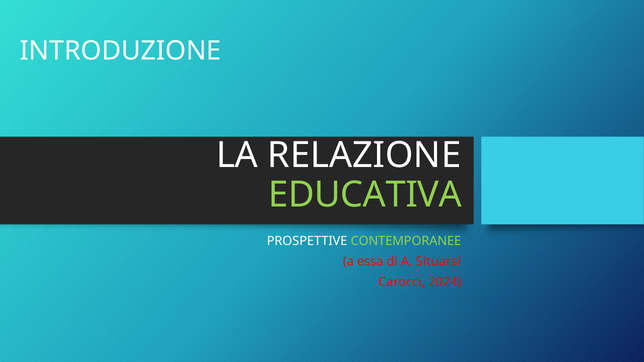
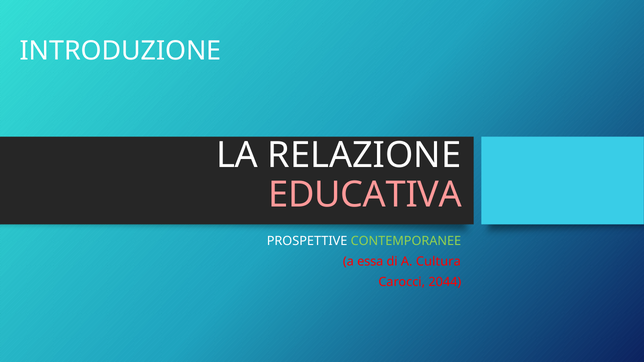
EDUCATIVA colour: light green -> pink (365, 195)
Situarsi: Situarsi -> Cultura (438, 262)
2024: 2024 -> 2044 (445, 282)
